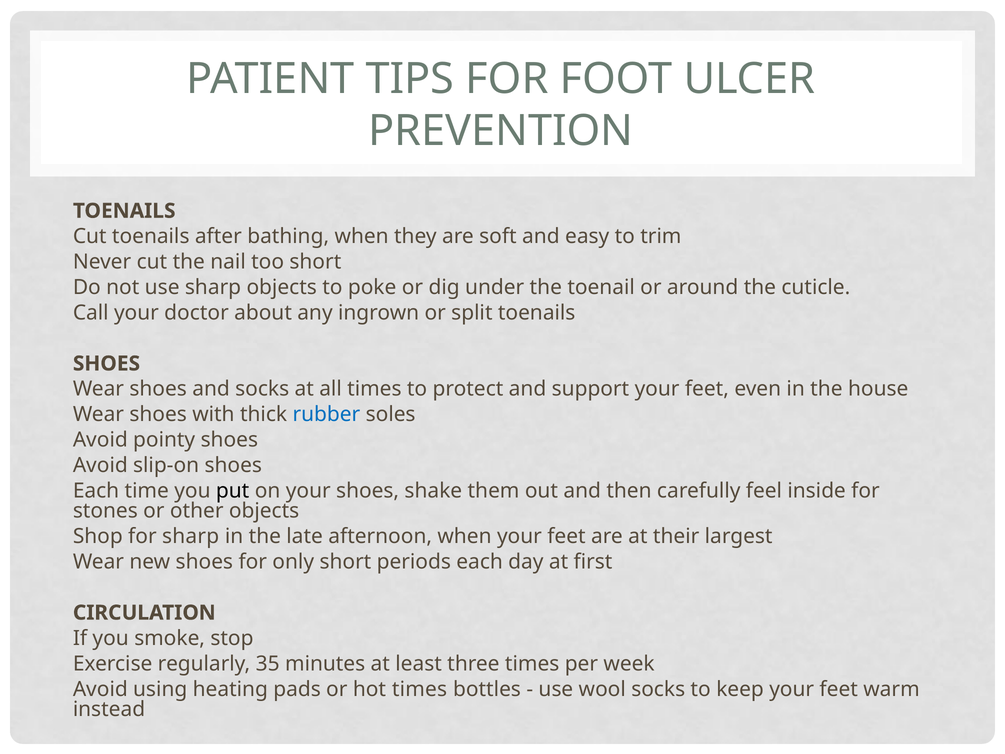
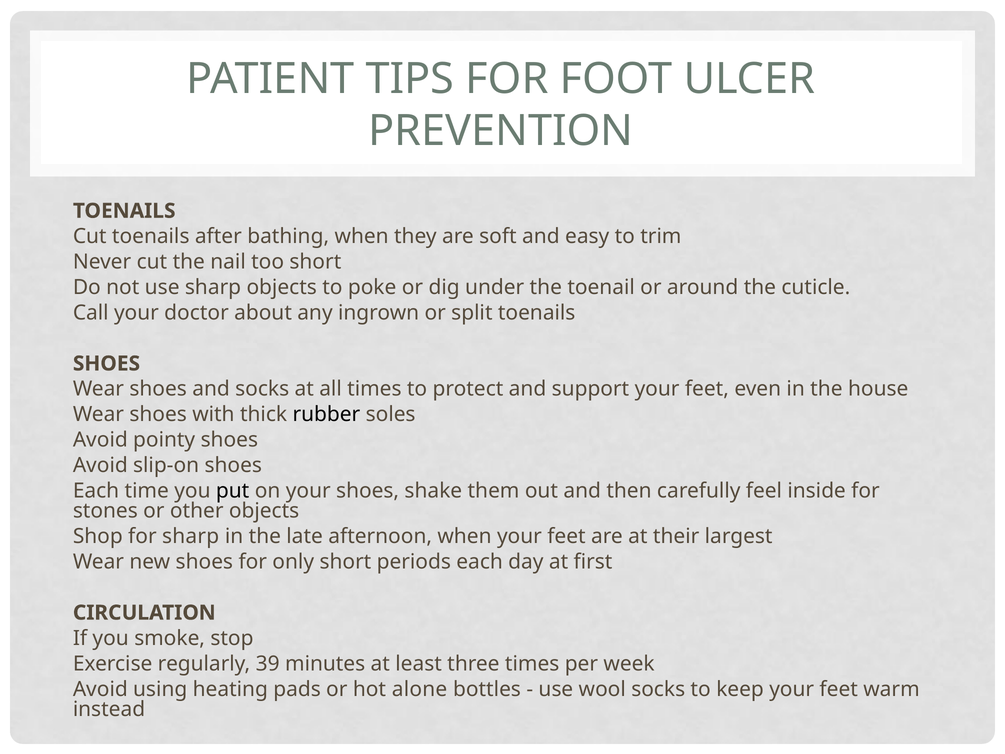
rubber colour: blue -> black (326, 414)
35: 35 -> 39 (268, 663)
hot times: times -> alone (420, 689)
